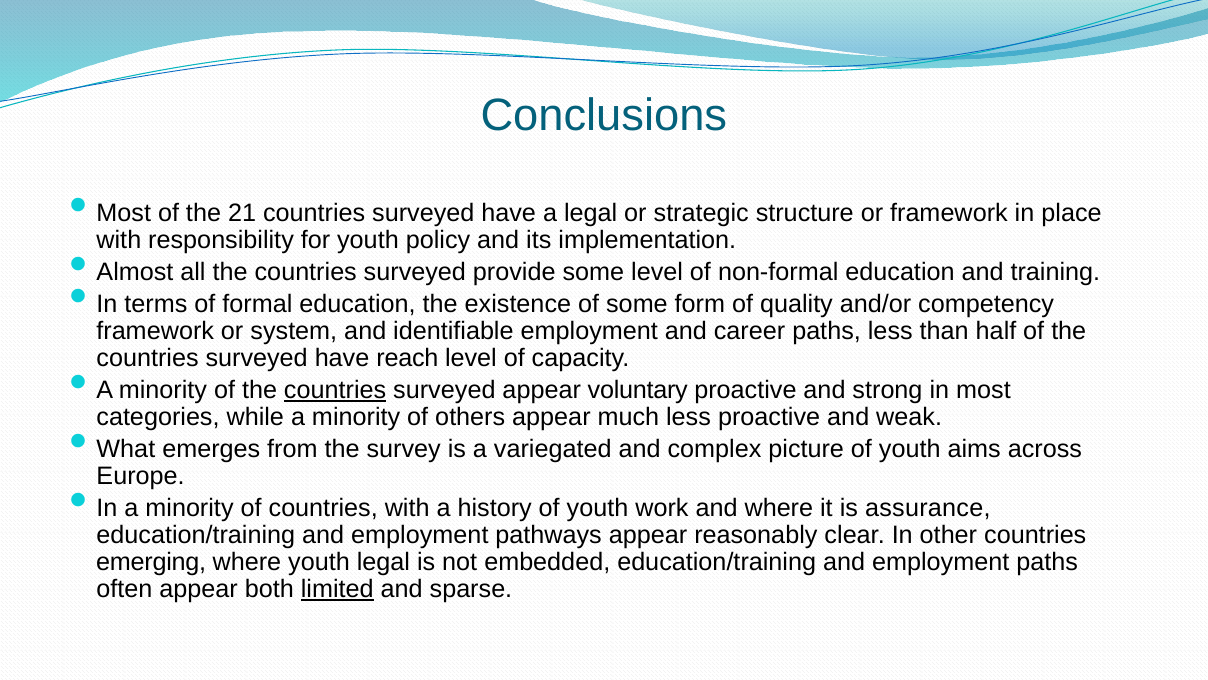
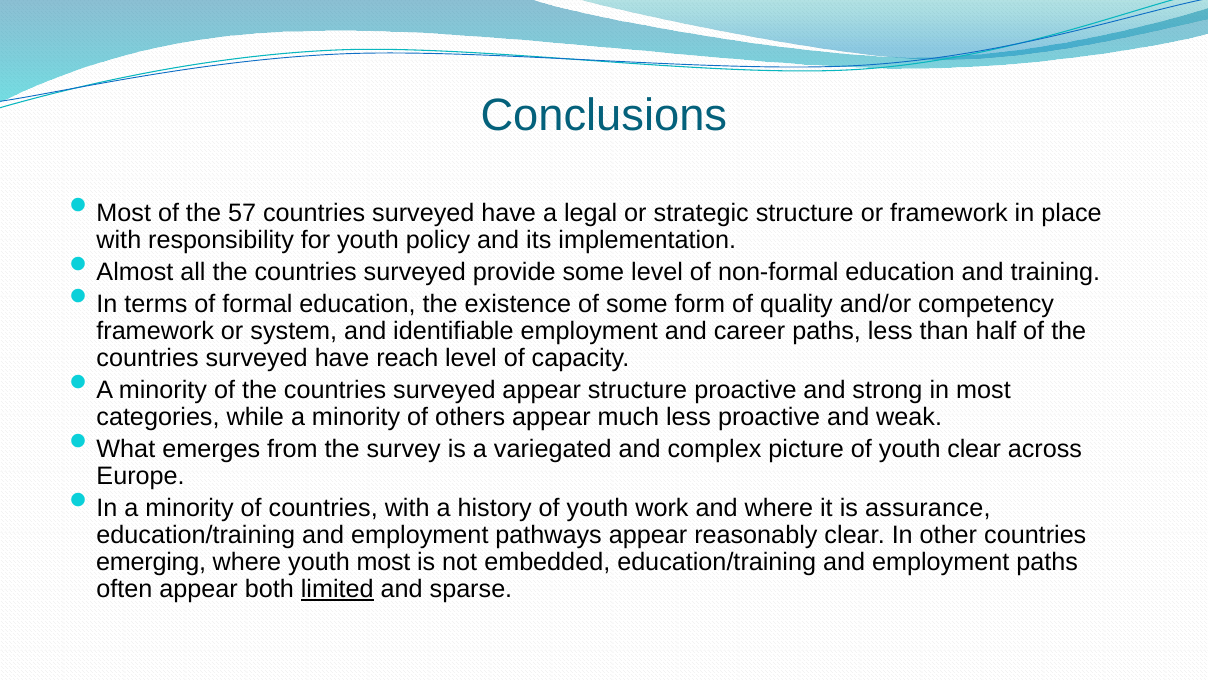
21: 21 -> 57 (242, 213)
countries underline: present -> none (335, 390)
appear voluntary: voluntary -> structure (638, 390)
youth aims: aims -> clear (974, 449)
youth legal: legal -> most (384, 562)
